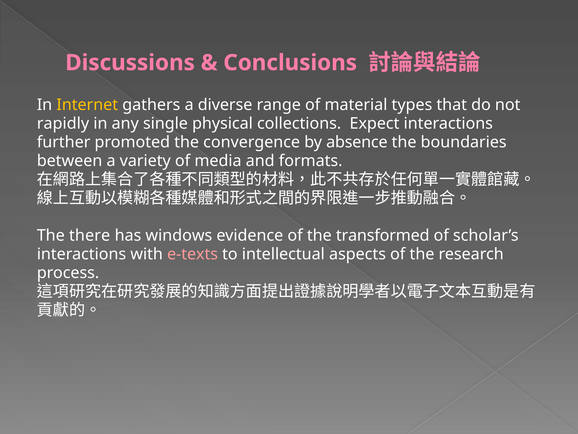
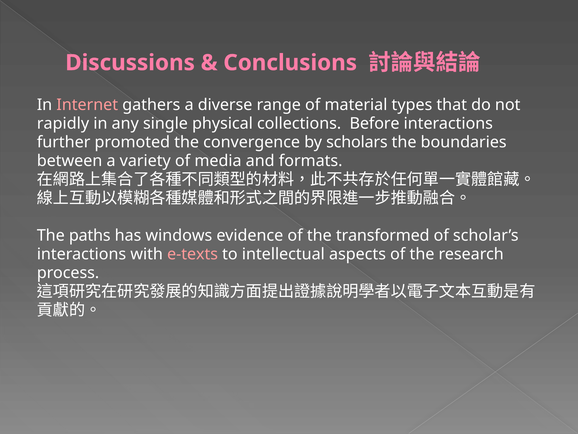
Internet colour: yellow -> pink (87, 105)
Expect: Expect -> Before (375, 123)
absence: absence -> scholars (357, 142)
there: there -> paths (90, 235)
